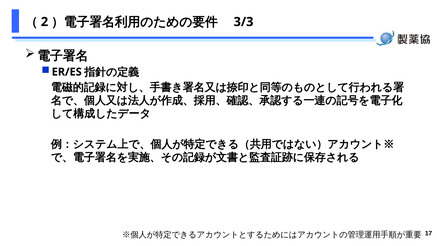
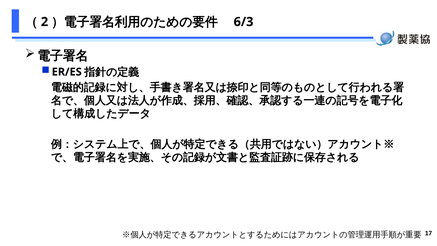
3/3: 3/3 -> 6/3 (244, 22)
